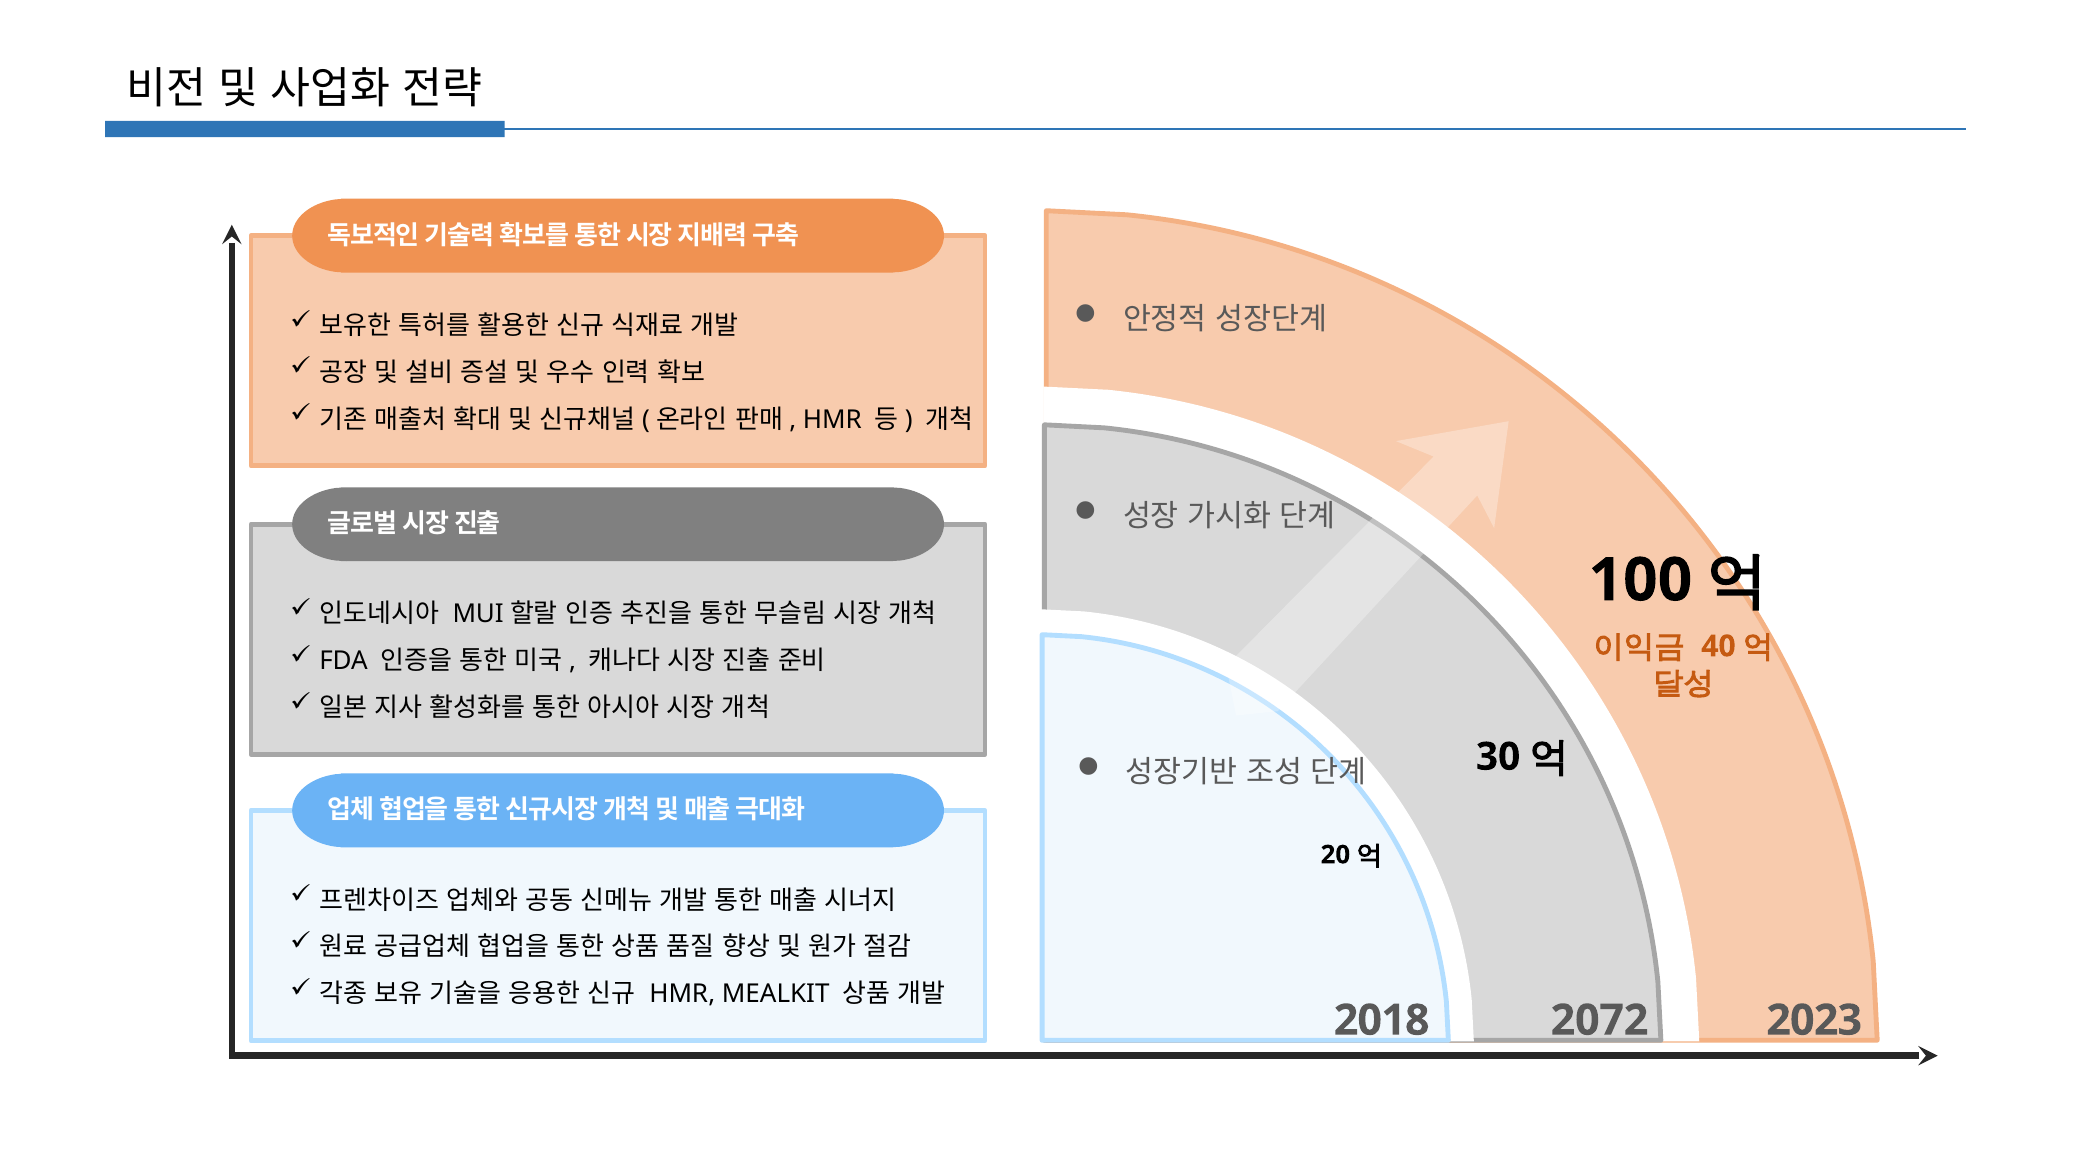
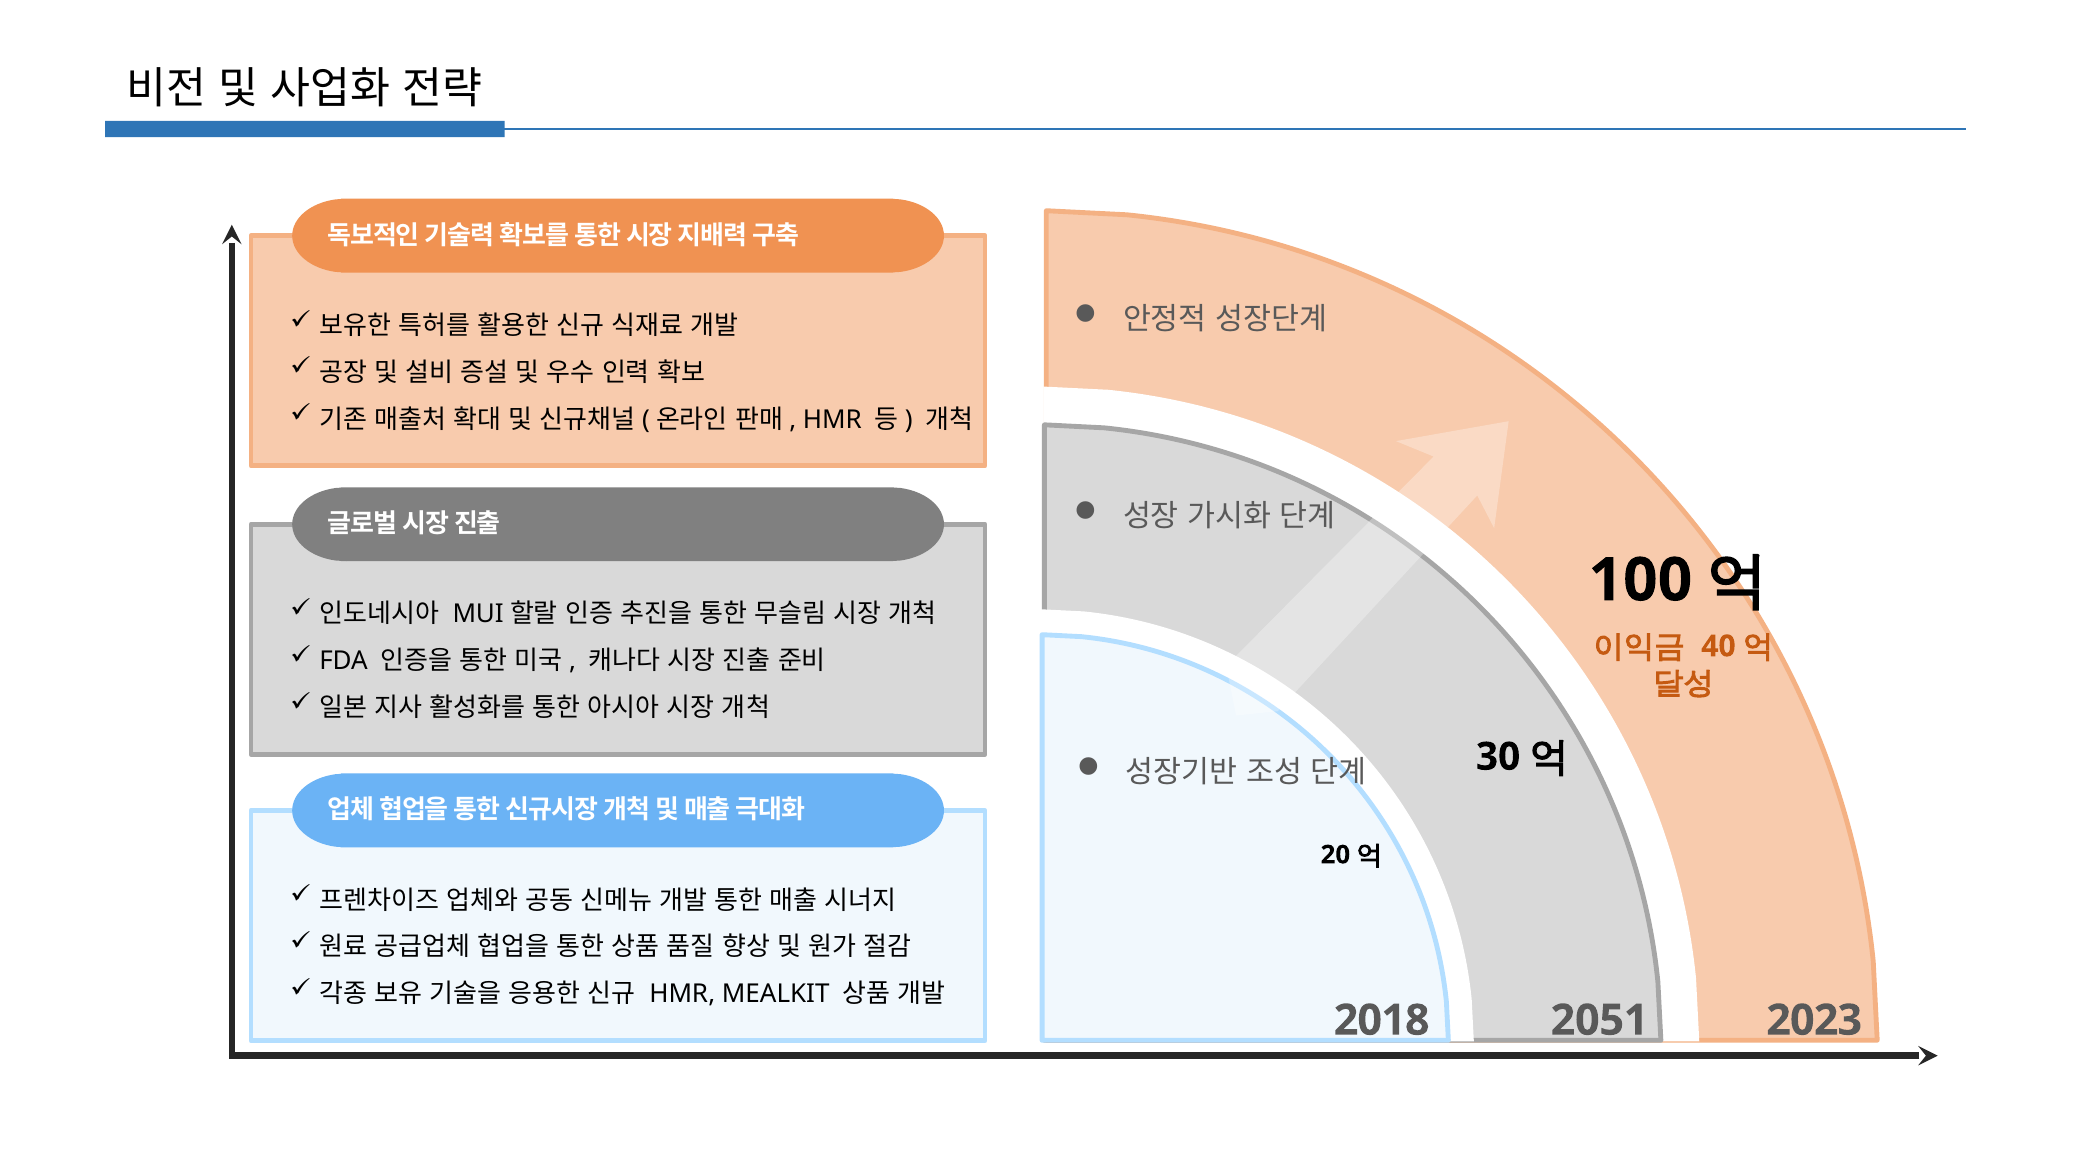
2072: 2072 -> 2051 (1600, 1020)
